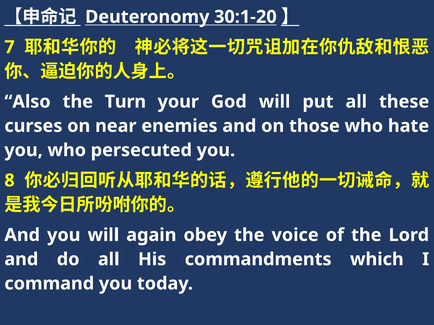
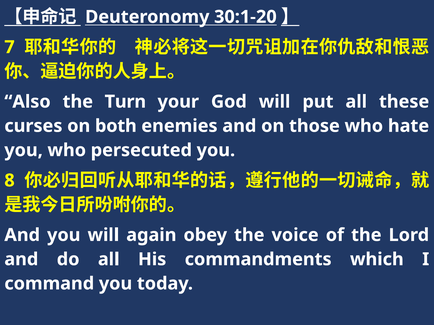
near: near -> both (116, 126)
